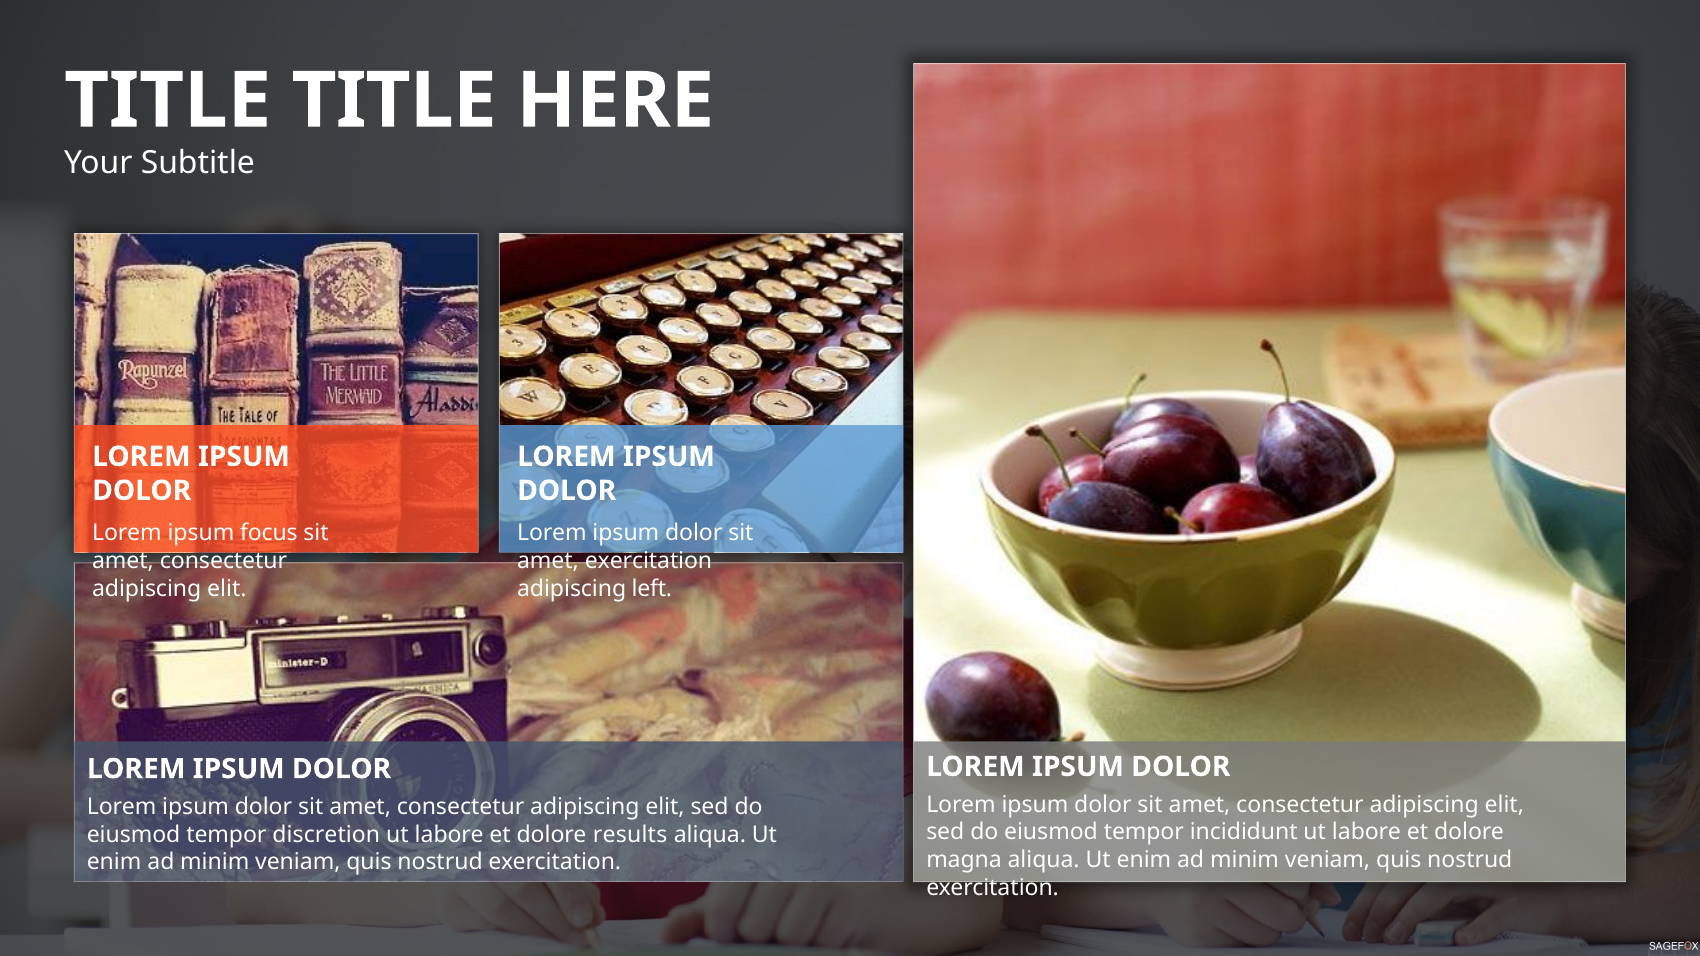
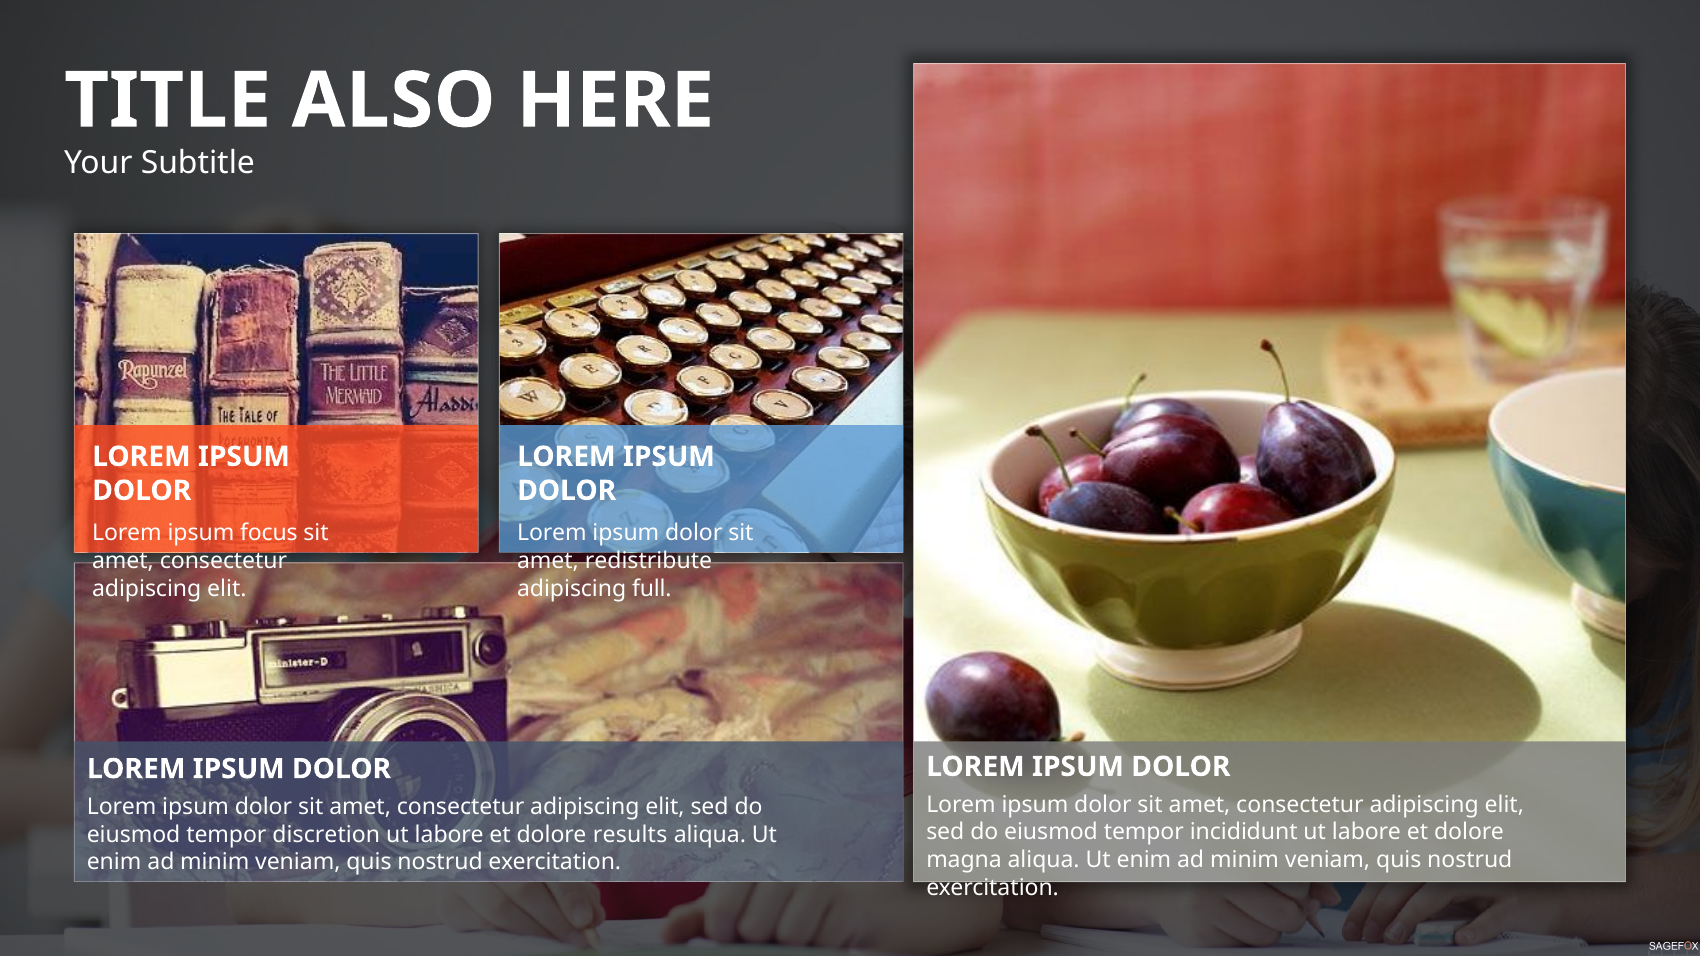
TITLE: TITLE -> ALSO (394, 101)
amet exercitation: exercitation -> redistribute (648, 561)
left: left -> full (652, 589)
